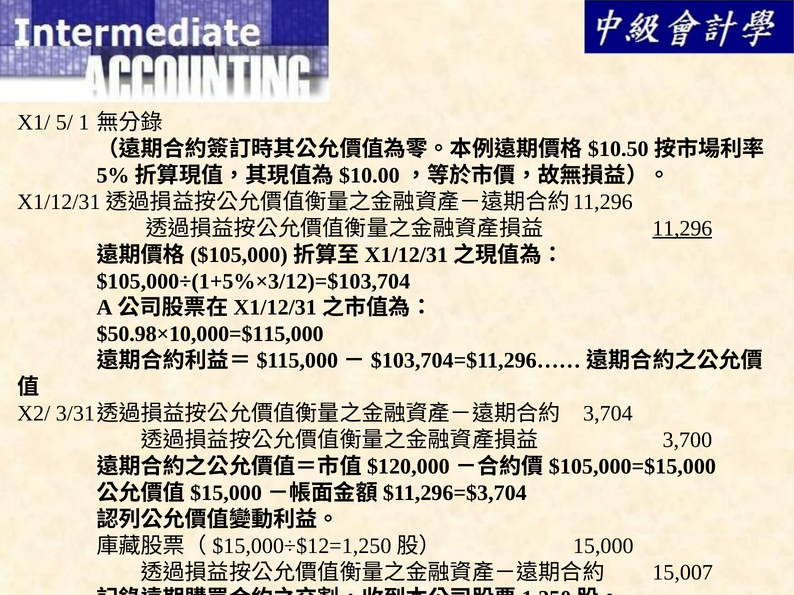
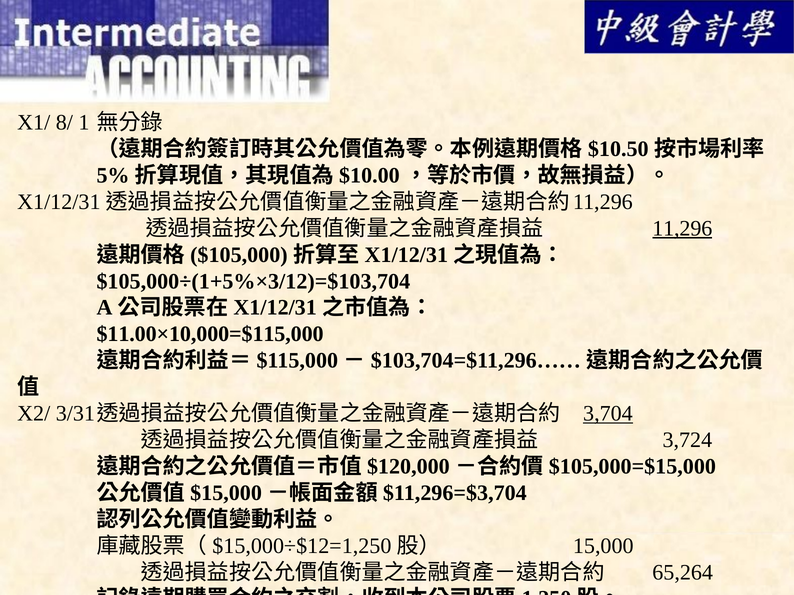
5/: 5/ -> 8/ (64, 123)
$50.98×10,000=$115,000: $50.98×10,000=$115,000 -> $11.00×10,000=$115,000 (210, 334)
3,704 underline: none -> present (608, 414)
3,700: 3,700 -> 3,724 (687, 440)
15,007: 15,007 -> 65,264 (683, 573)
